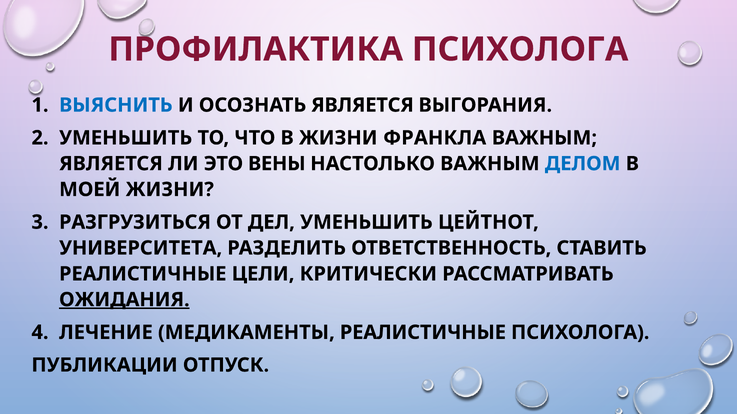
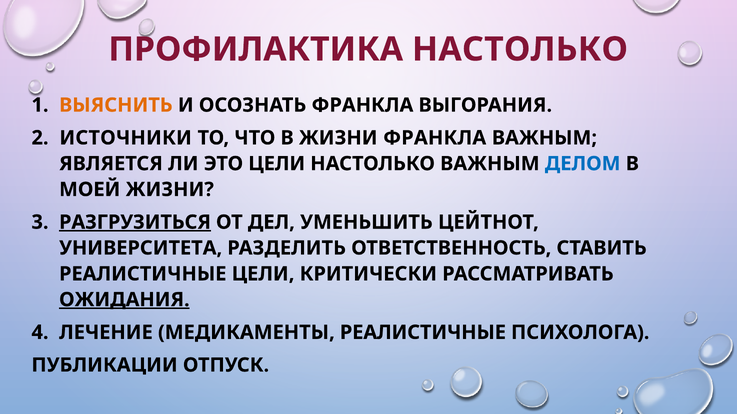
ПРОФИЛАКТИКА ПСИХОЛОГА: ПСИХОЛОГА -> НАСТОЛЬКО (520, 49)
ВЫЯСНИТЬ colour: blue -> orange (116, 105)
ОСОЗНАТЬ ЯВЛЯЕТСЯ: ЯВЛЯЕТСЯ -> ФРАНКЛА (362, 105)
УМЕНЬШИТЬ: УМЕНЬШИТЬ -> ИСТОЧНИКИ (126, 138)
ЭТО ВЕНЫ: ВЕНЫ -> ЦЕЛИ (277, 164)
РАЗГРУЗИТЬСЯ underline: none -> present (135, 222)
